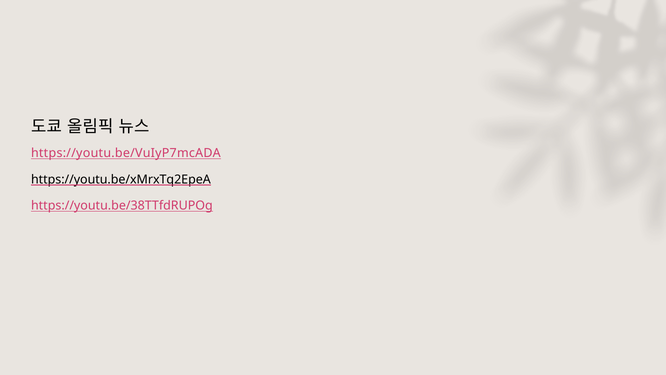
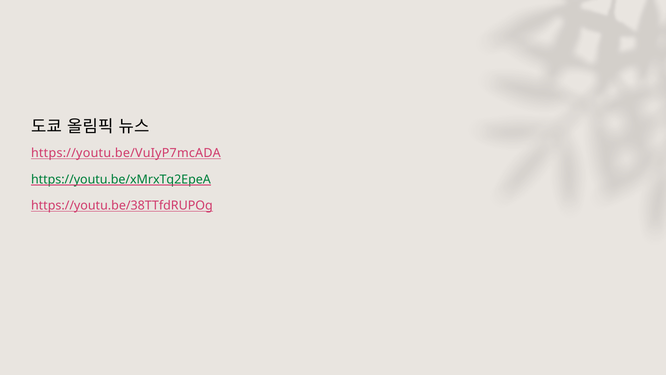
https://youtu.be/xMrxTq2EpeA colour: black -> green (121, 179)
